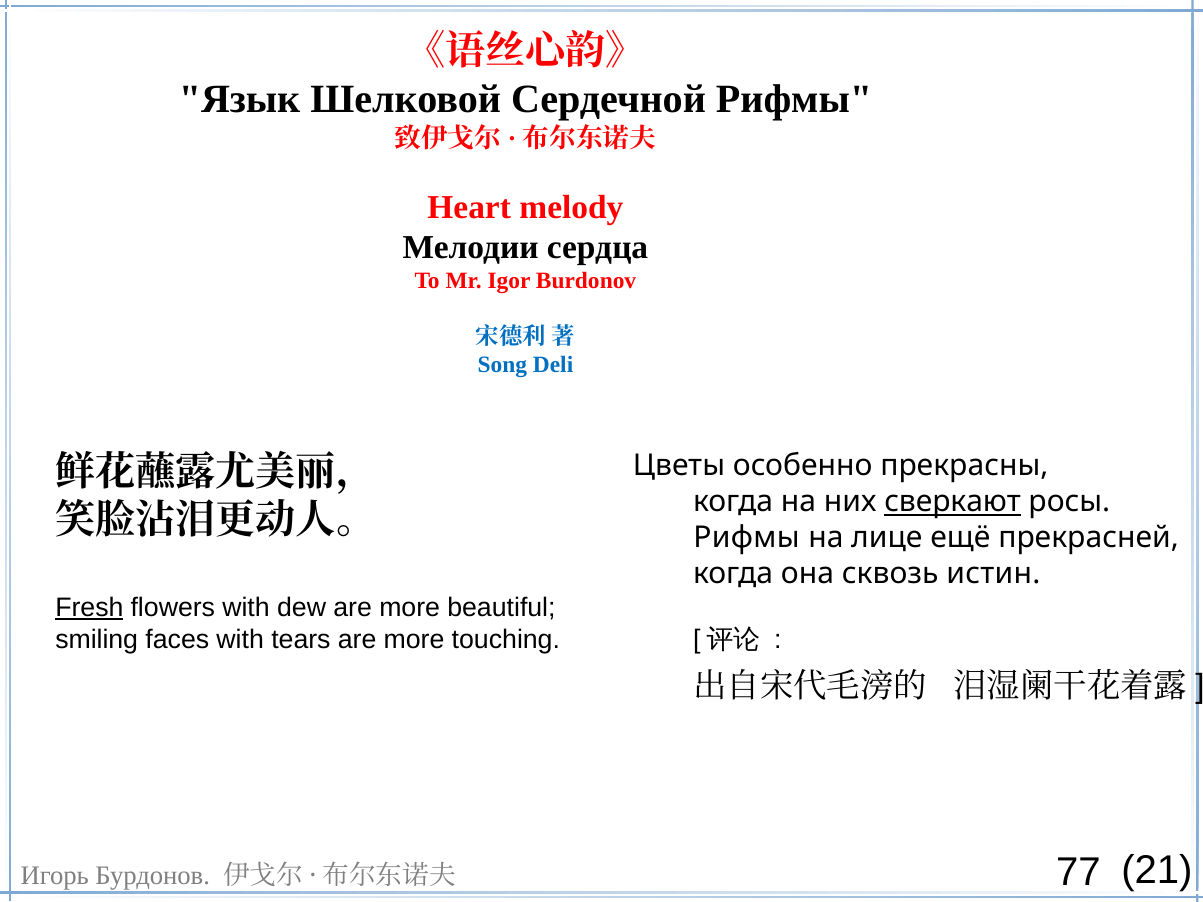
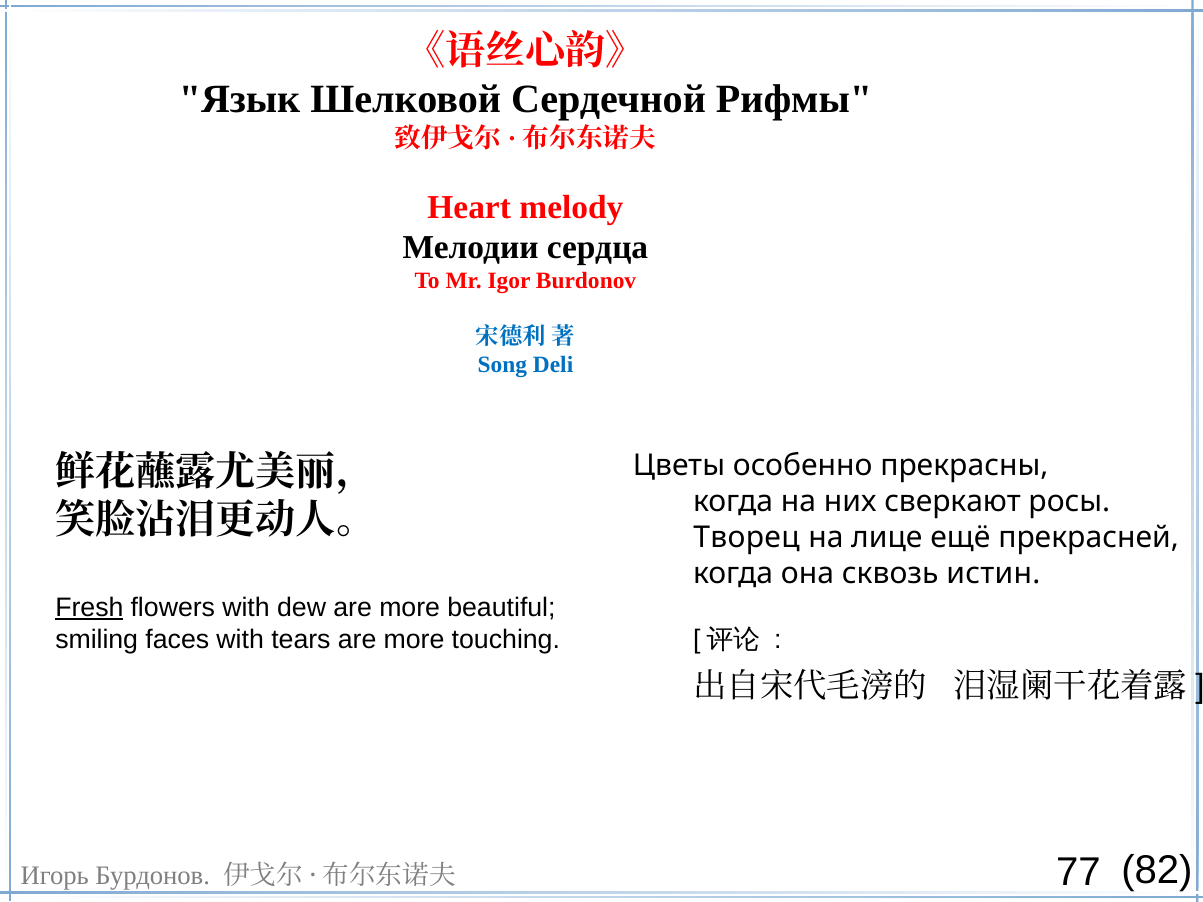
сверкают underline: present -> none (953, 502)
Рифмы: Рифмы -> Творец (747, 538)
21: 21 -> 82 (1157, 870)
